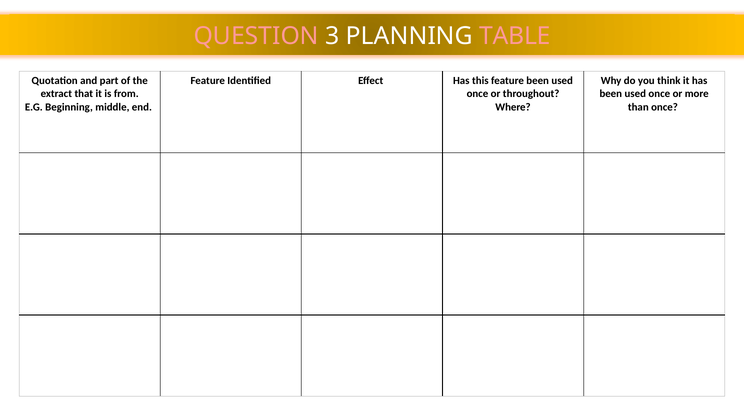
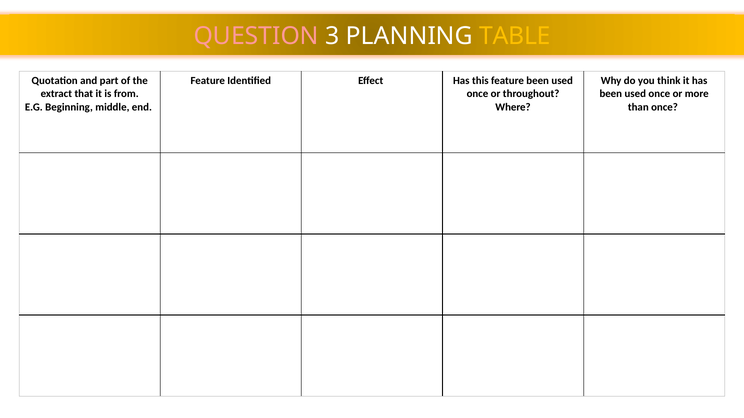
TABLE colour: pink -> yellow (515, 36)
